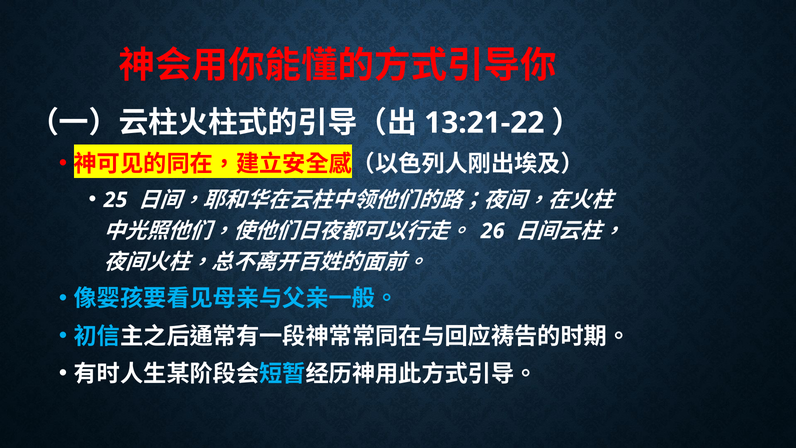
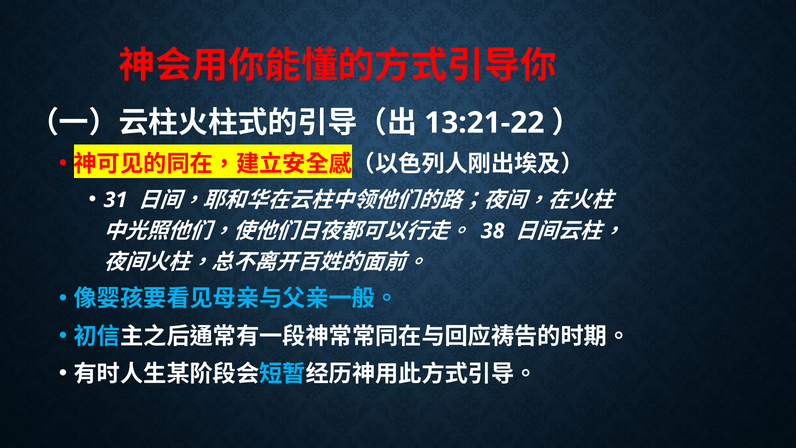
25: 25 -> 31 (116, 200)
26: 26 -> 38 (493, 231)
